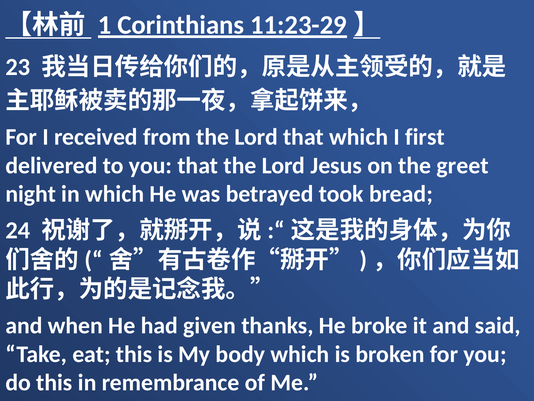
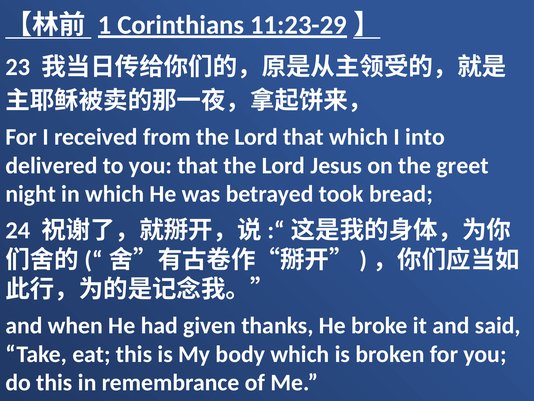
first: first -> into (425, 137)
